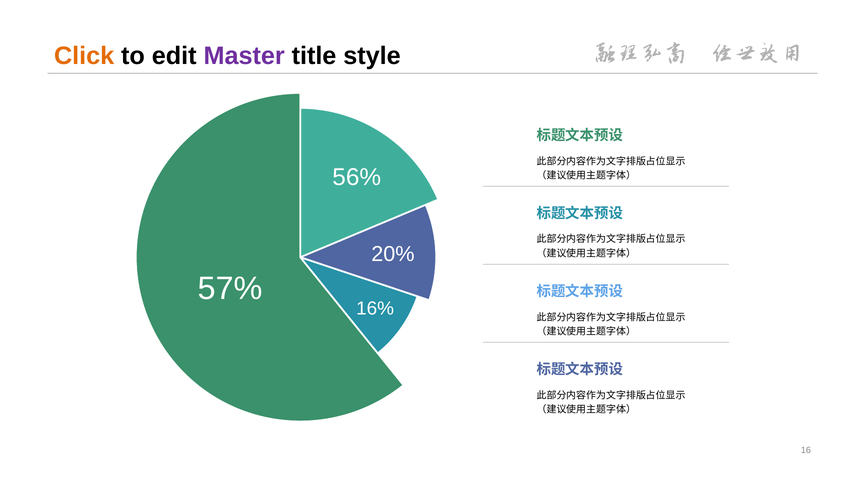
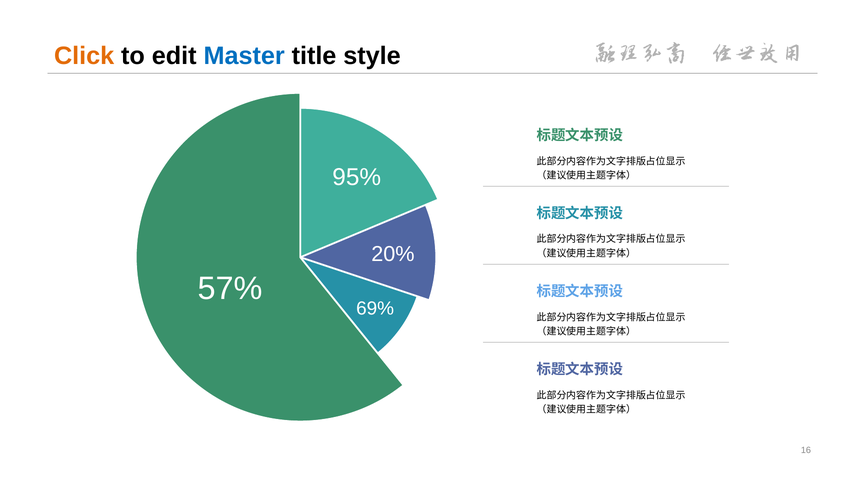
Master colour: purple -> blue (244, 56)
56%: 56% -> 95% (357, 178)
16%: 16% -> 69% (375, 309)
